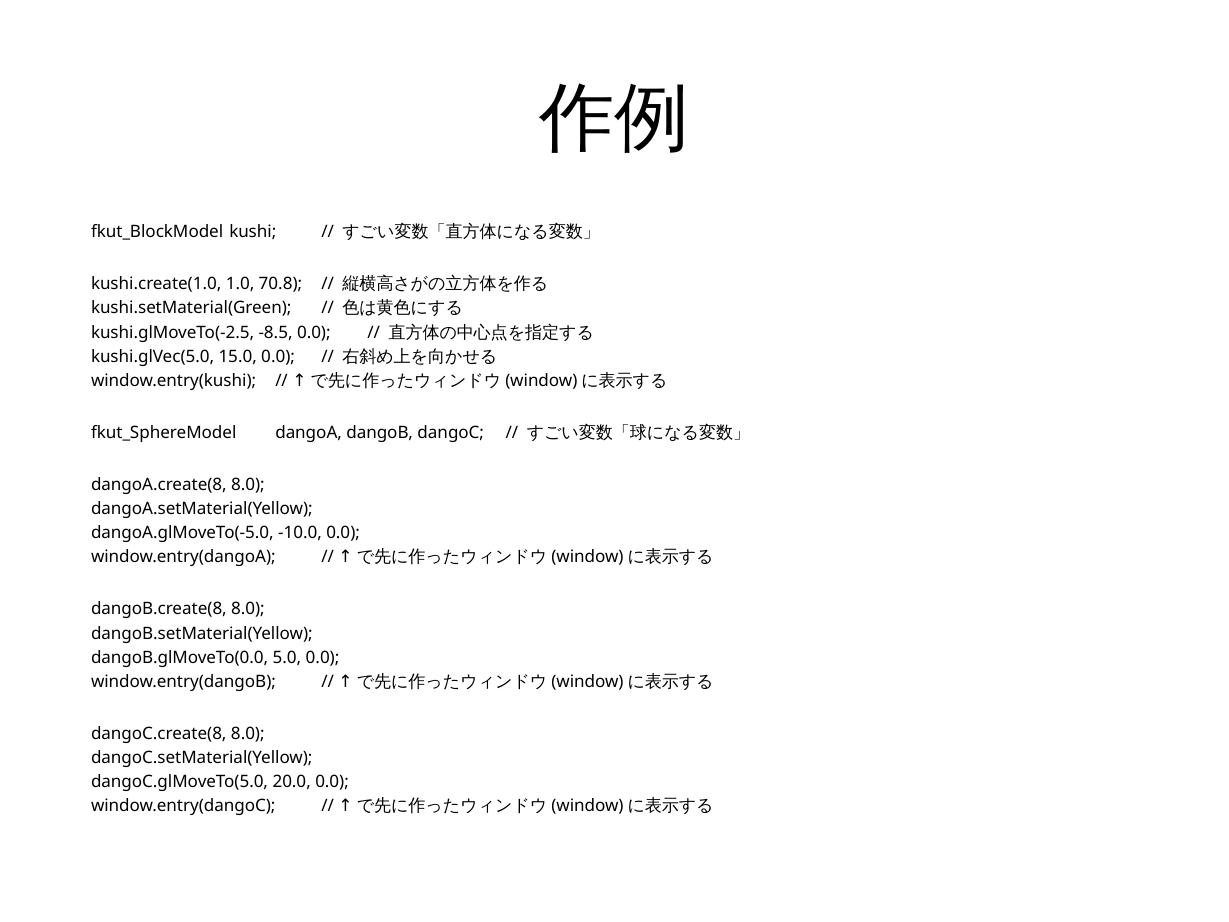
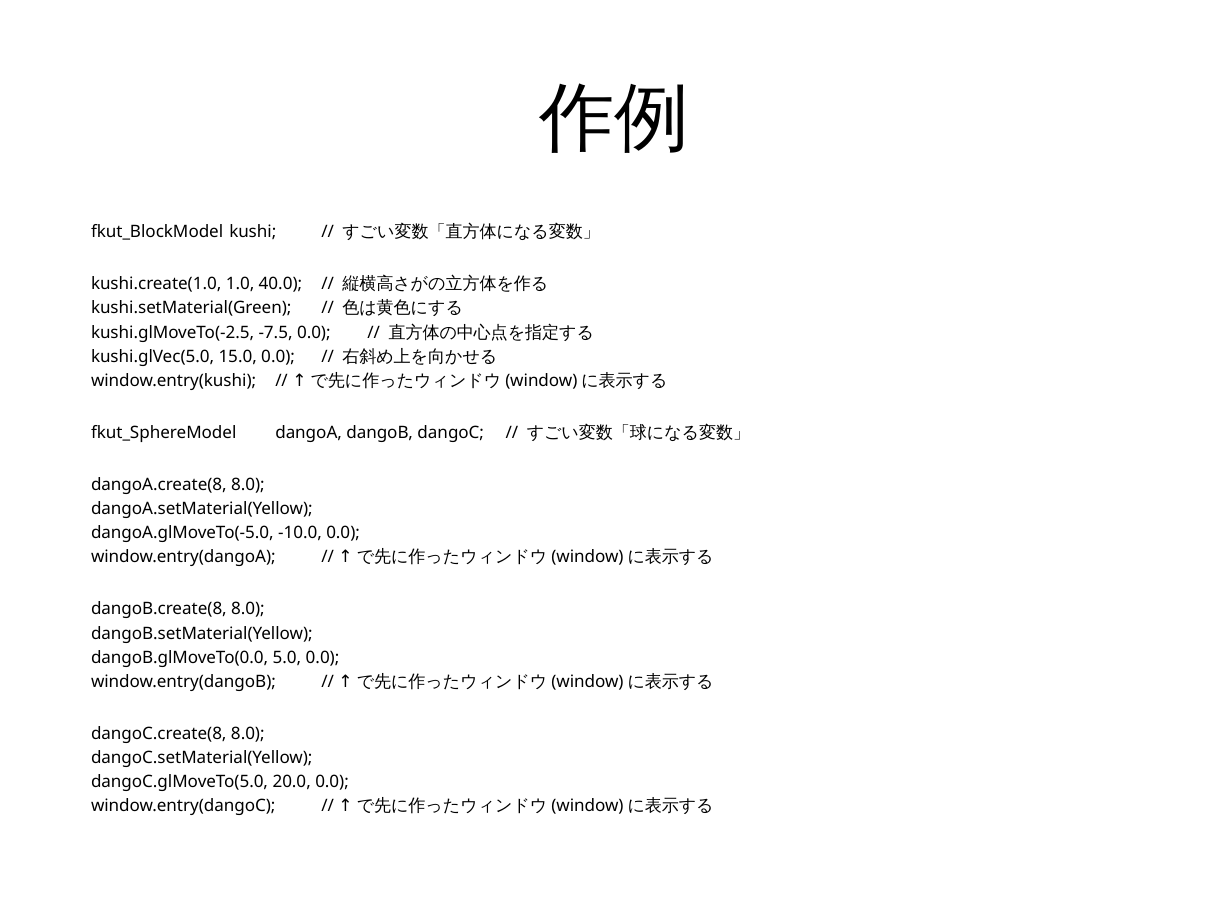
70.8: 70.8 -> 40.0 (280, 284)
-8.5: -8.5 -> -7.5 (276, 332)
